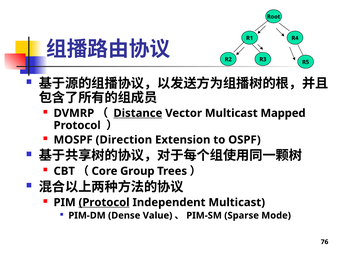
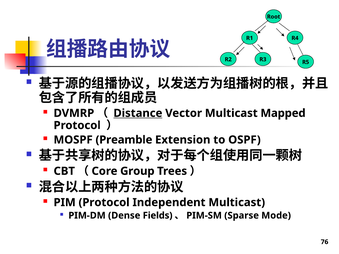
Direction: Direction -> Preamble (124, 140)
Protocol underline: present -> none (104, 203)
Value: Value -> Fields (158, 216)
